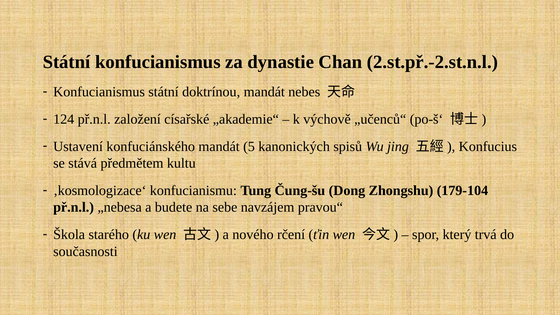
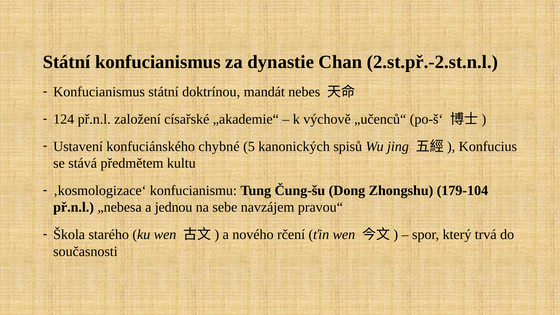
konfuciánského mandát: mandát -> chybné (219, 146)
budete: budete -> jednou (174, 207)
